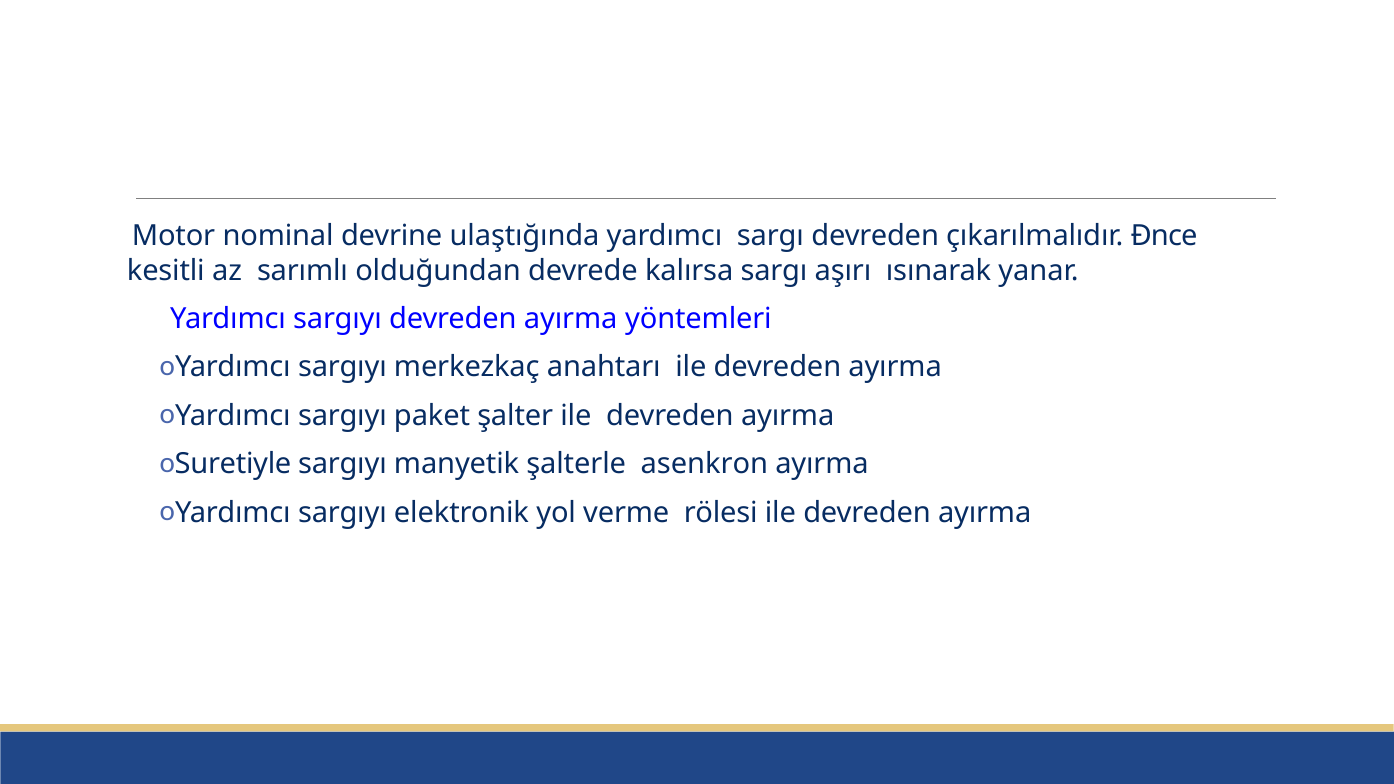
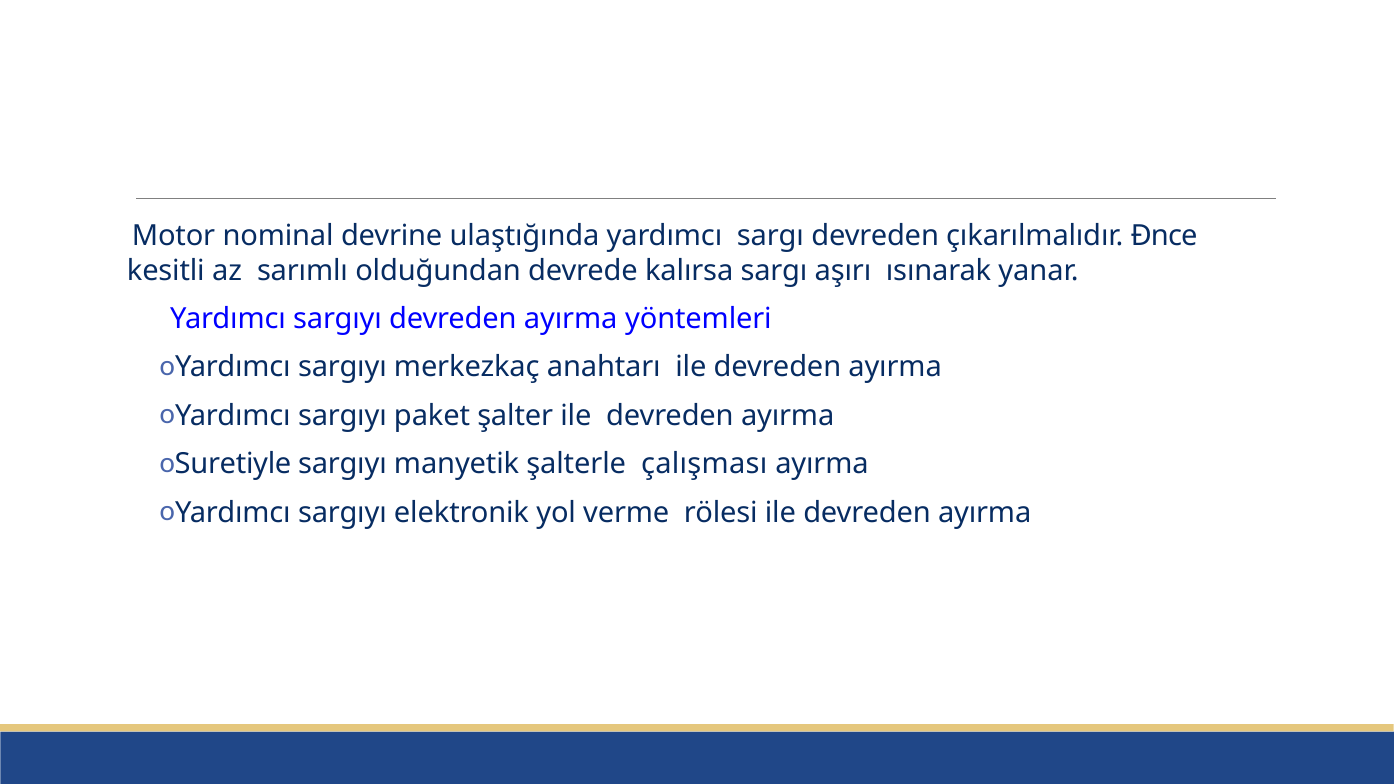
asenkron: asenkron -> çalışması (704, 464)
